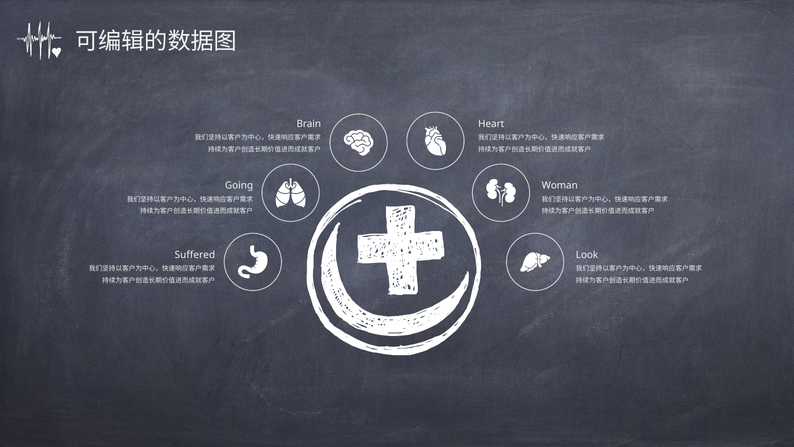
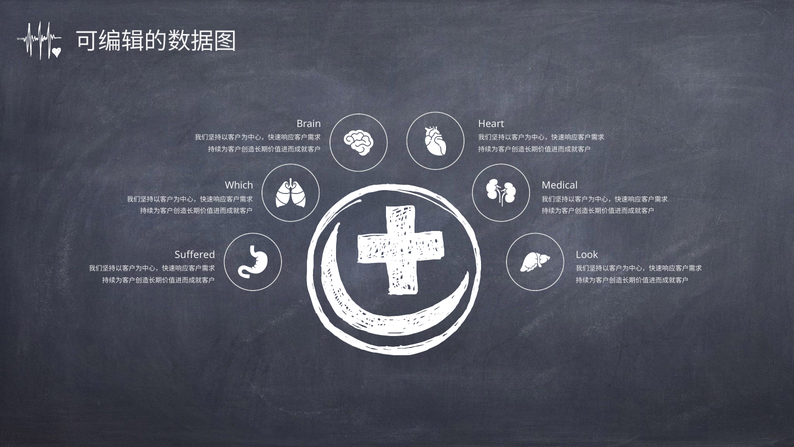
Going: Going -> Which (239, 186)
Woman: Woman -> Medical (560, 186)
